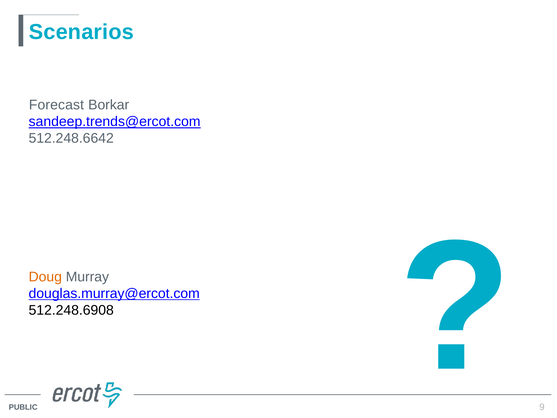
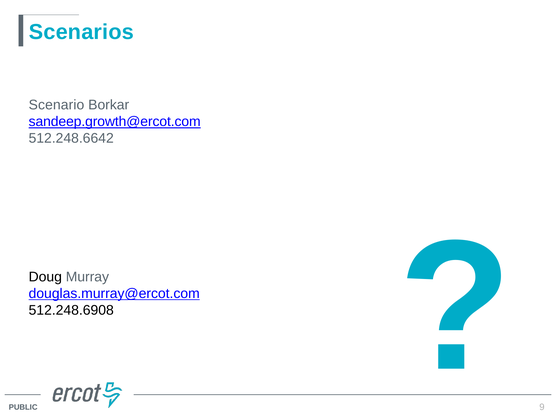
Forecast: Forecast -> Scenario (56, 105)
sandeep.trends@ercot.com: sandeep.trends@ercot.com -> sandeep.growth@ercot.com (115, 122)
Doug colour: orange -> black (45, 277)
